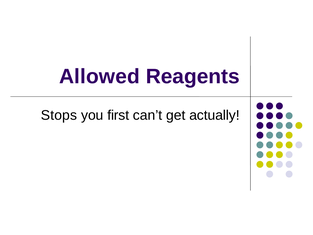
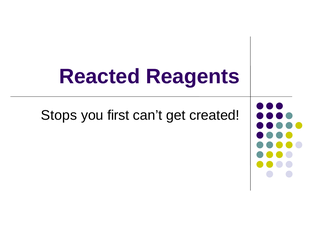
Allowed: Allowed -> Reacted (100, 76)
actually: actually -> created (214, 115)
